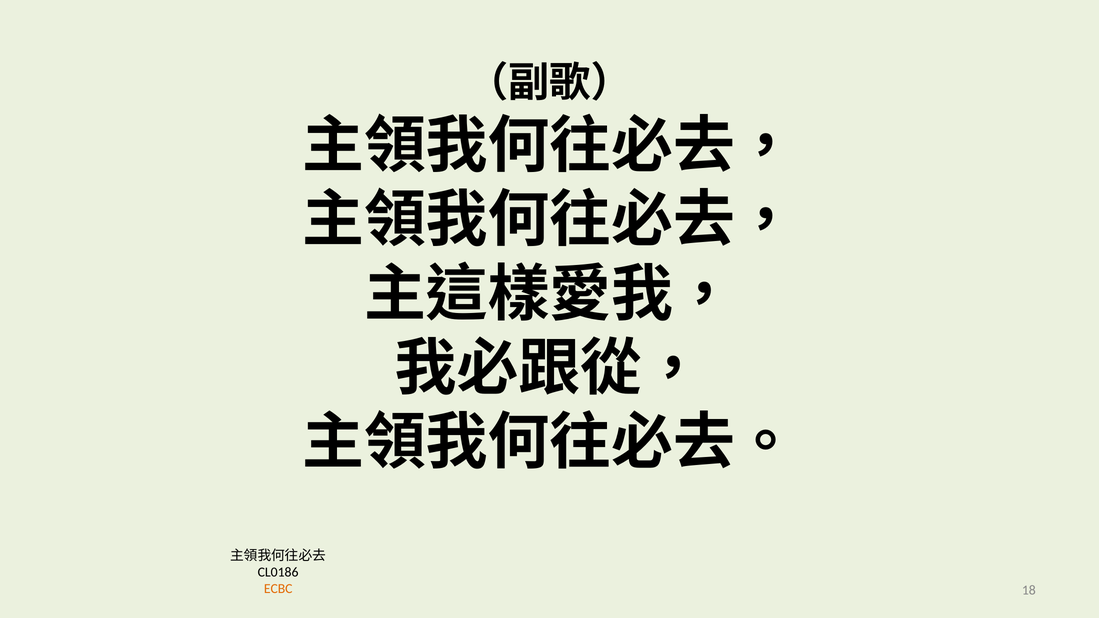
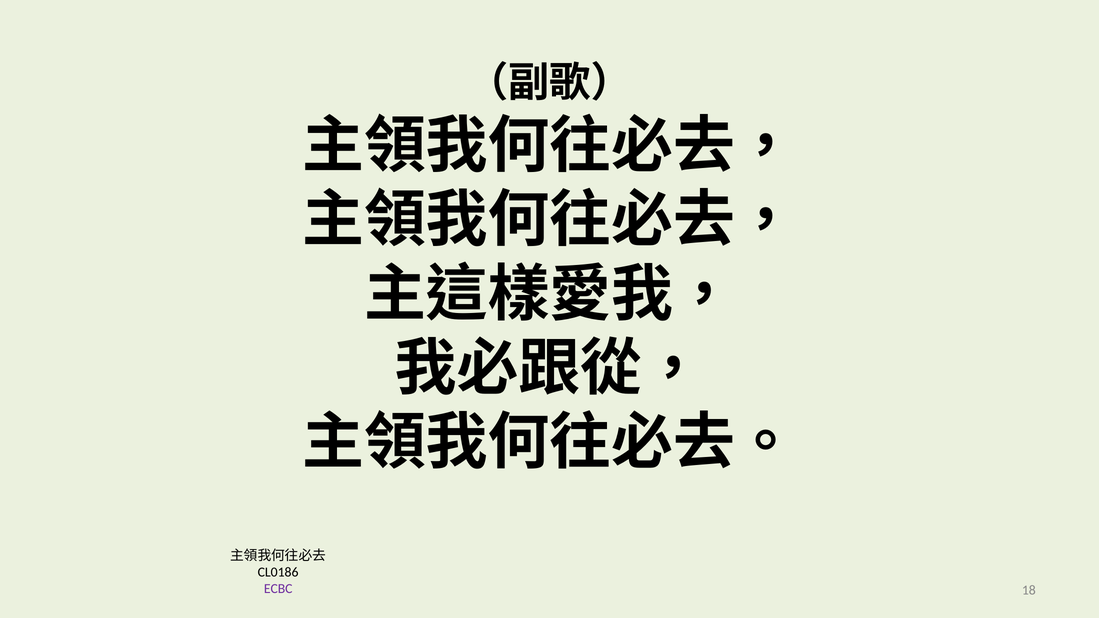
ECBC colour: orange -> purple (278, 589)
